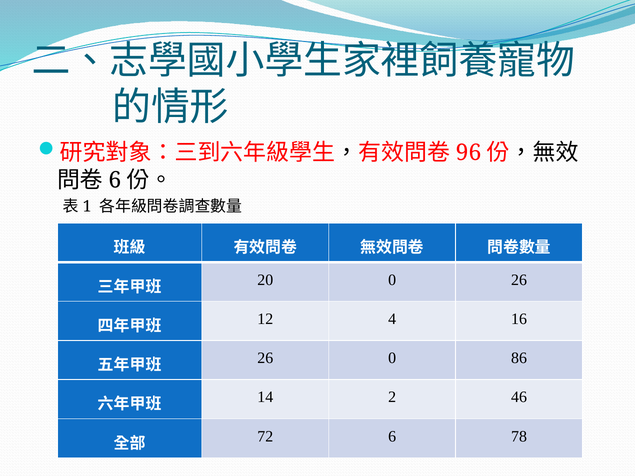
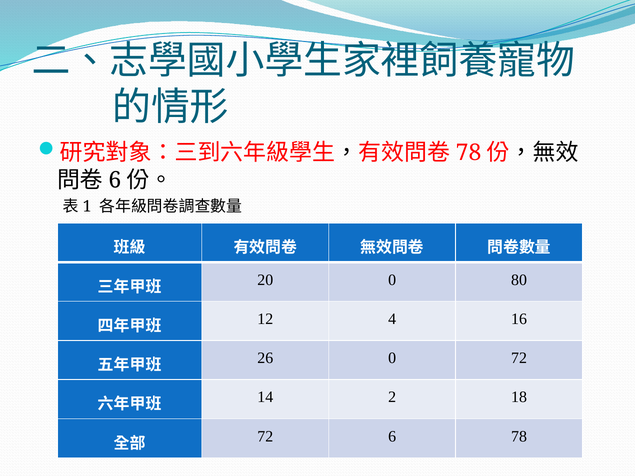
96: 96 -> 78 (469, 153)
0 26: 26 -> 80 (519, 280)
0 86: 86 -> 72 (519, 358)
46: 46 -> 18 (519, 397)
